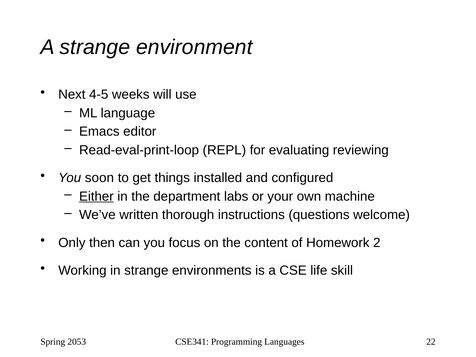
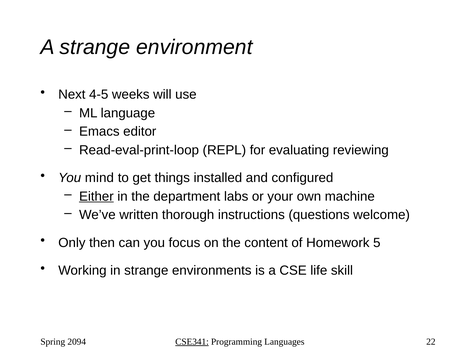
soon: soon -> mind (99, 178)
2: 2 -> 5 (377, 243)
2053: 2053 -> 2094 (77, 342)
CSE341 underline: none -> present (192, 342)
